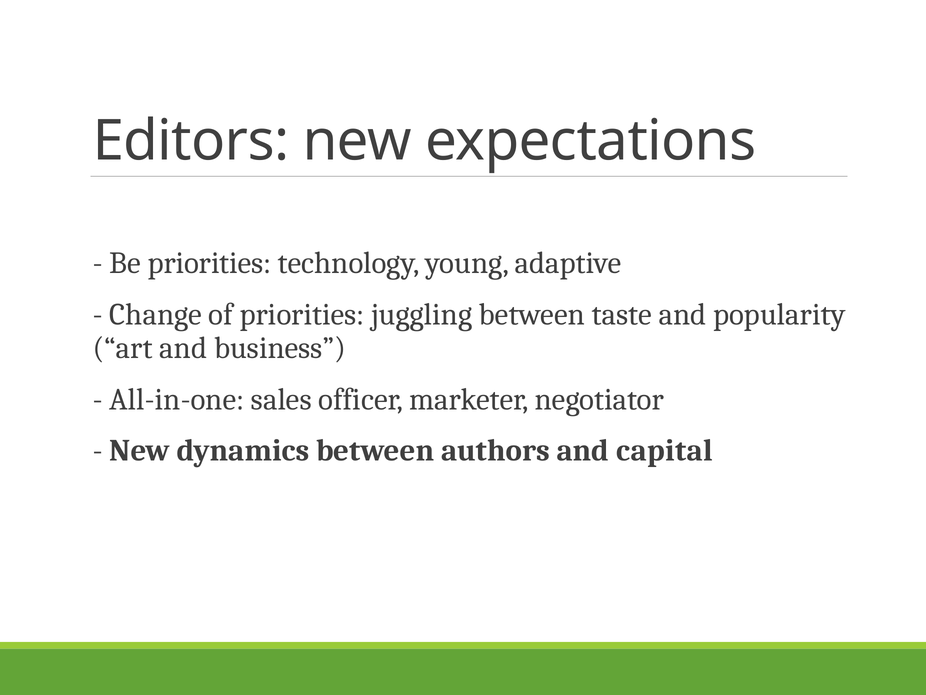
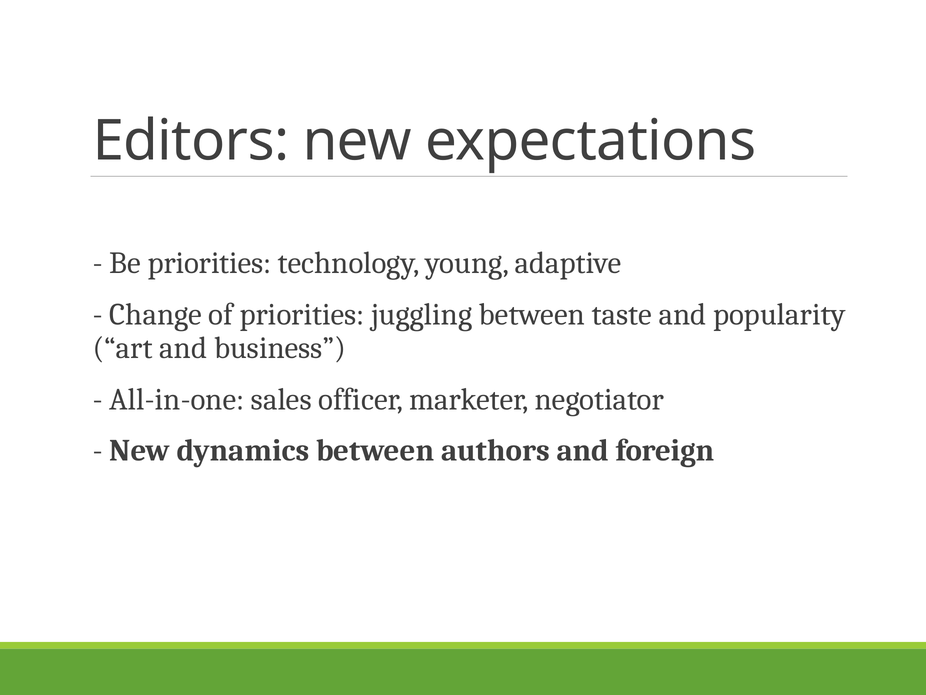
capital: capital -> foreign (665, 450)
